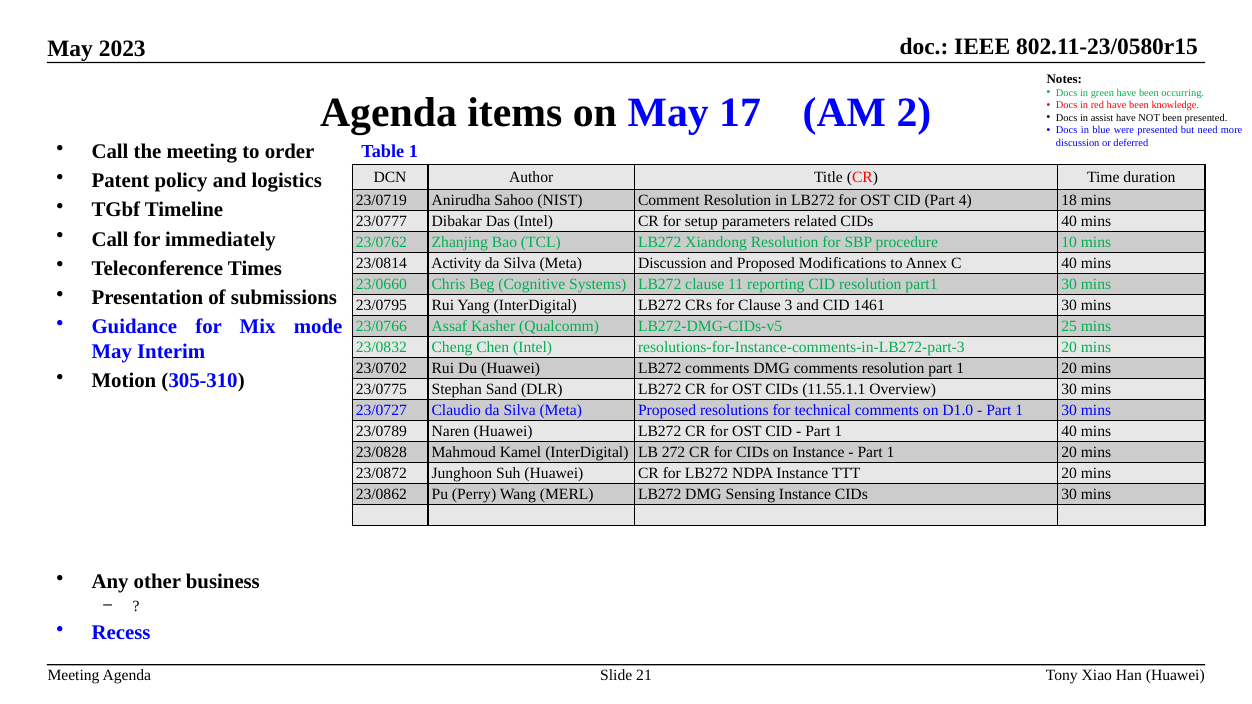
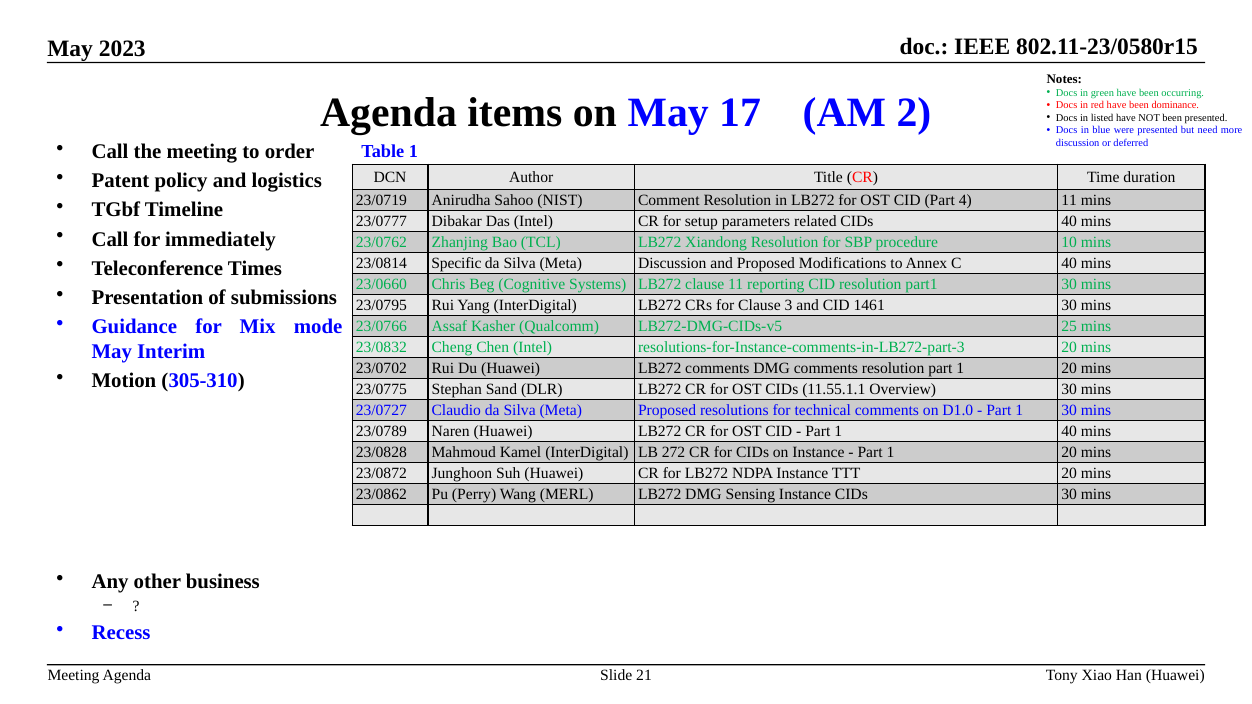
knowledge: knowledge -> dominance (1175, 105)
assist: assist -> listed (1102, 118)
4 18: 18 -> 11 (1069, 200)
Activity: Activity -> Specific (456, 263)
